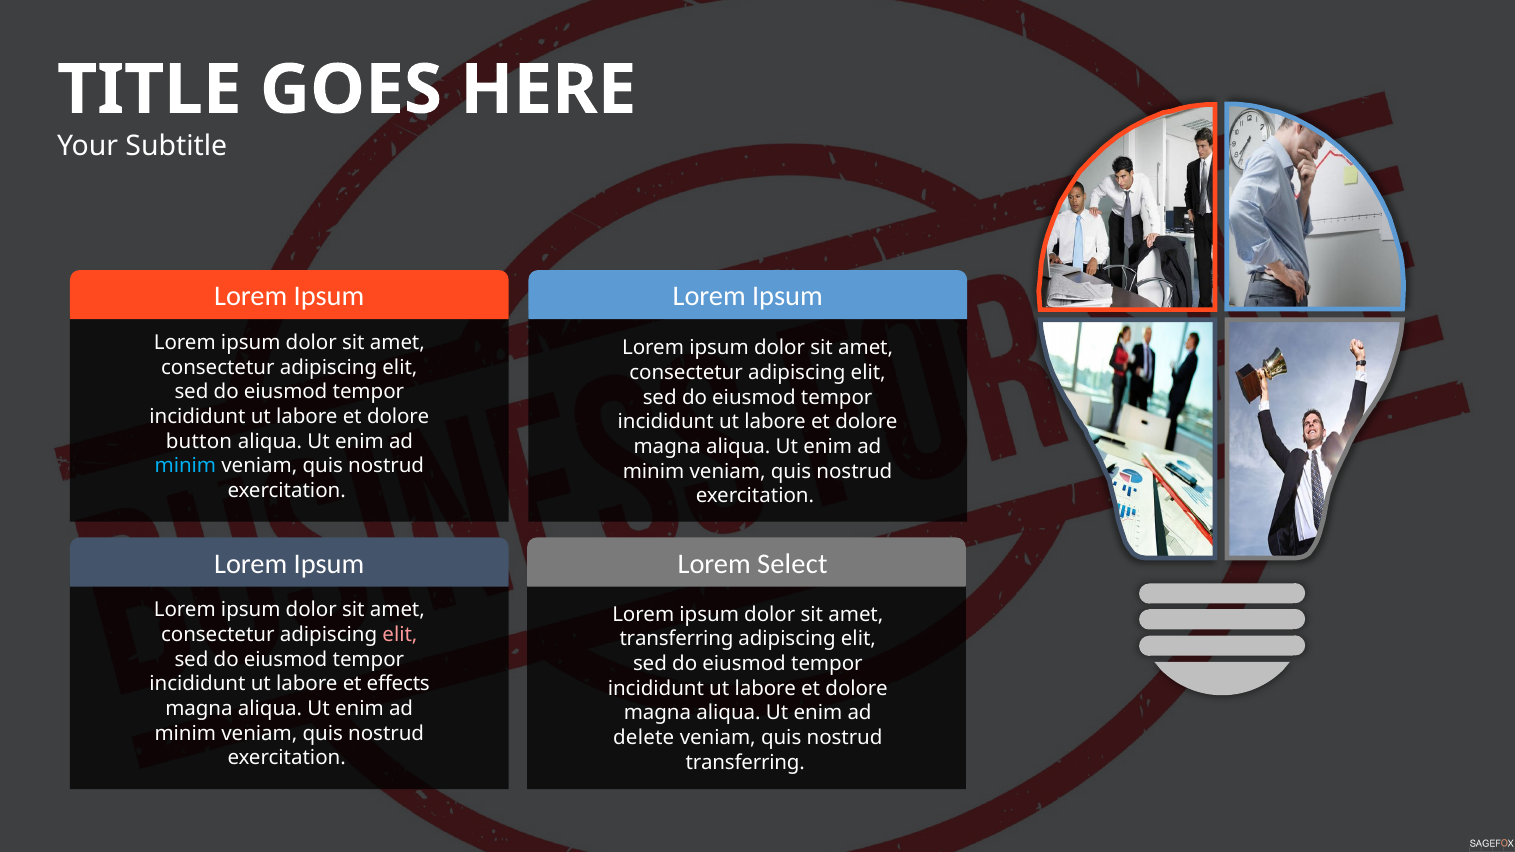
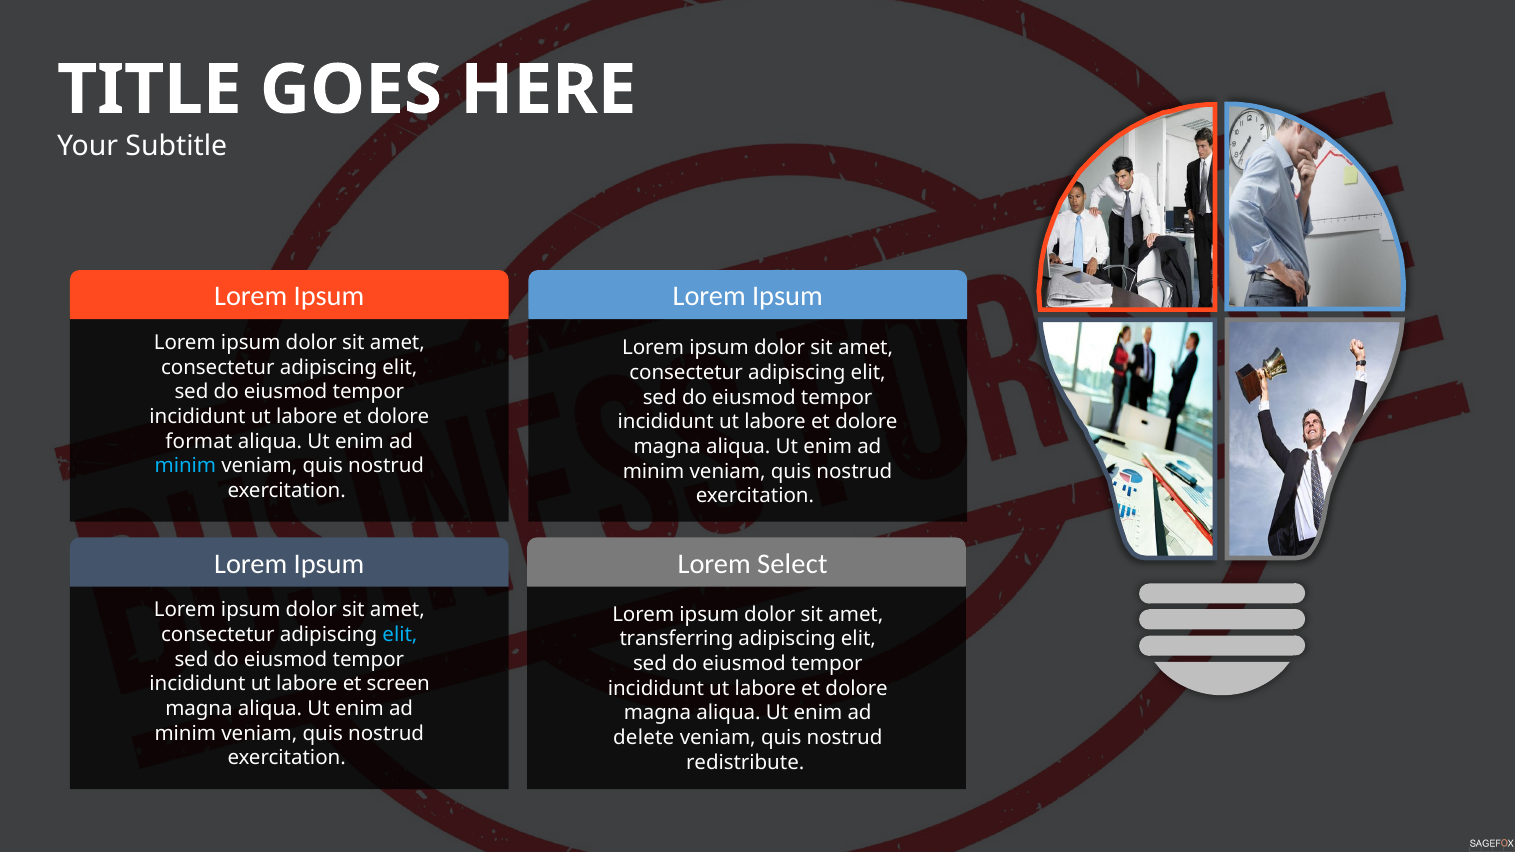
button: button -> format (199, 441)
elit colour: pink -> light blue (400, 635)
effects: effects -> screen (398, 684)
transferring: transferring -> redistribute (745, 763)
